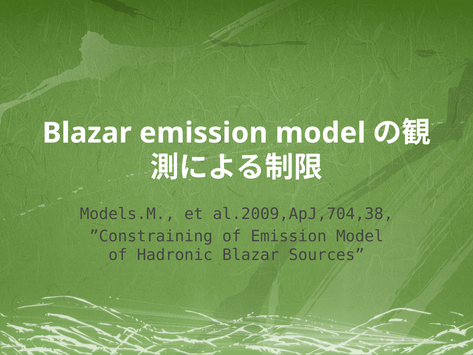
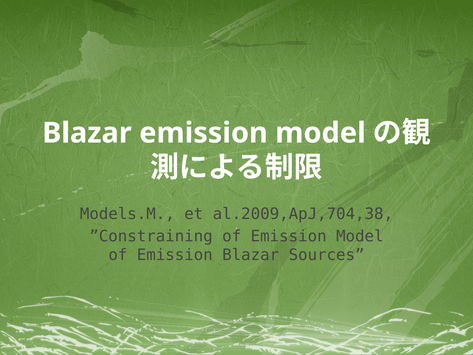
Hadronic: Hadronic -> Emission (175, 255)
